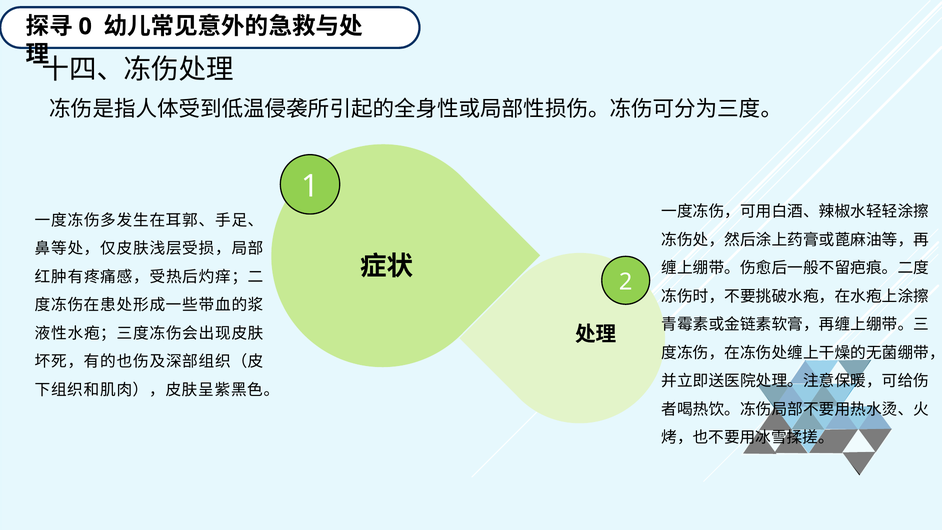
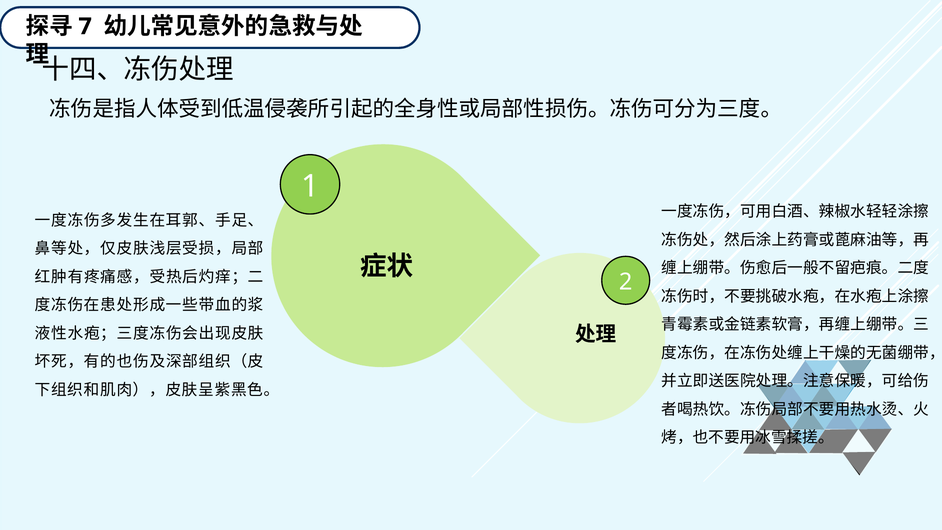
0: 0 -> 7 (85, 26)
